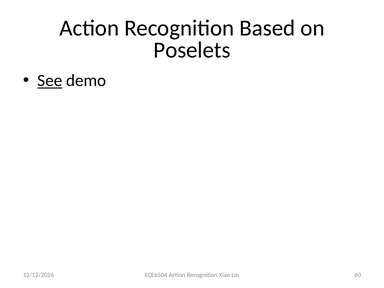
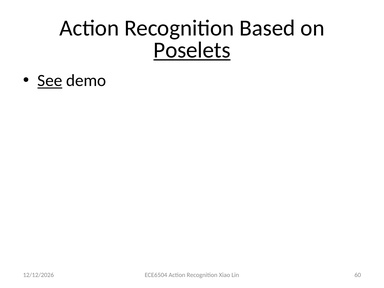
Poselets underline: none -> present (192, 50)
